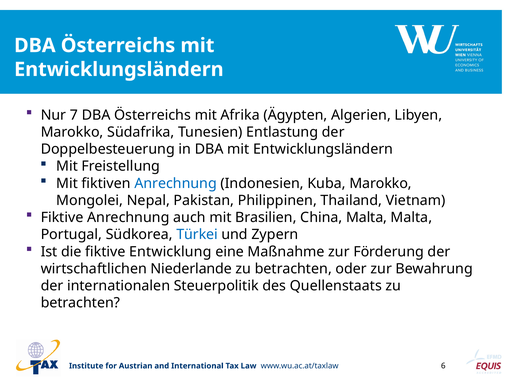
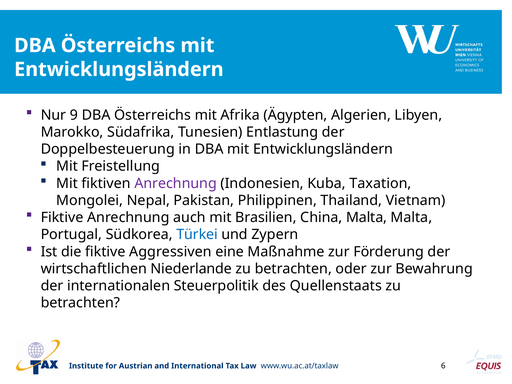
7: 7 -> 9 (74, 115)
Anrechnung colour: blue -> purple (176, 183)
Kuba Marokko: Marokko -> Taxation (380, 183)
Entwicklung: Entwicklung -> Aggressiven (170, 252)
